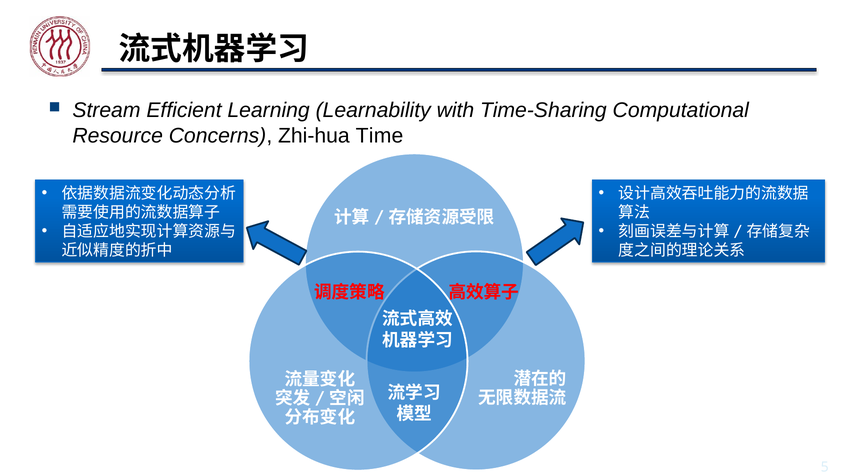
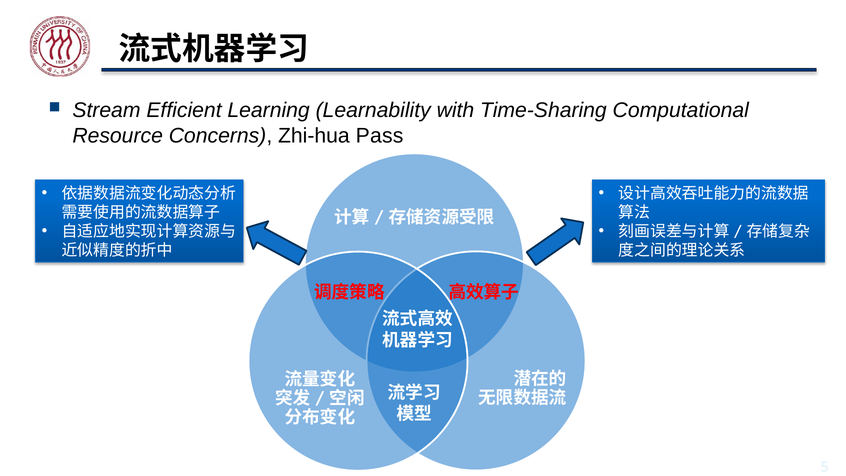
Time: Time -> Pass (380, 136)
